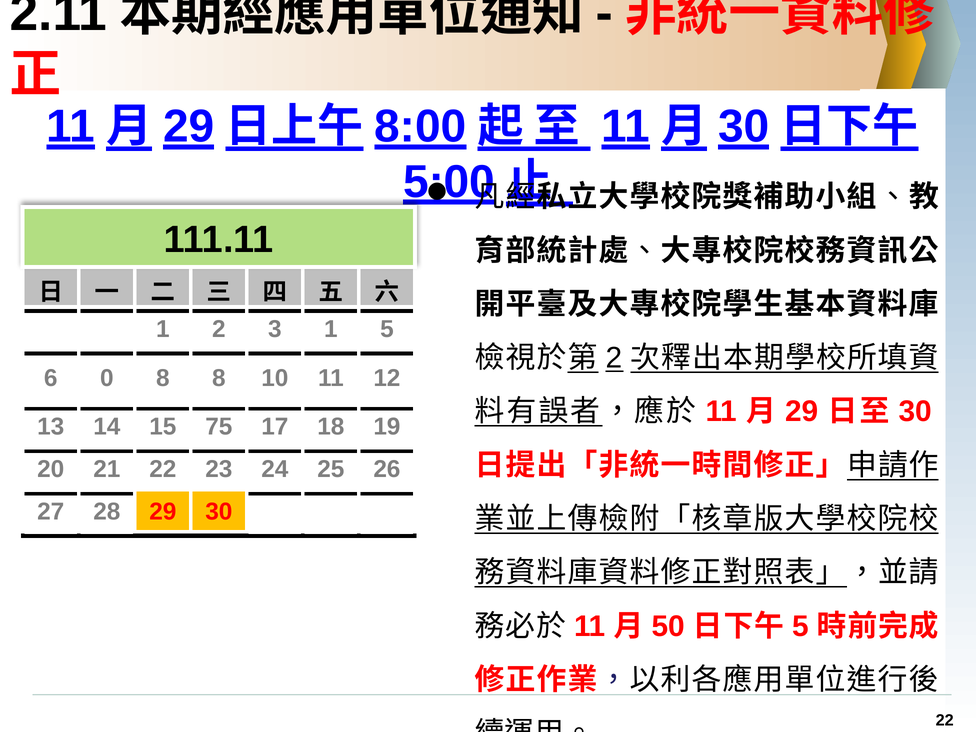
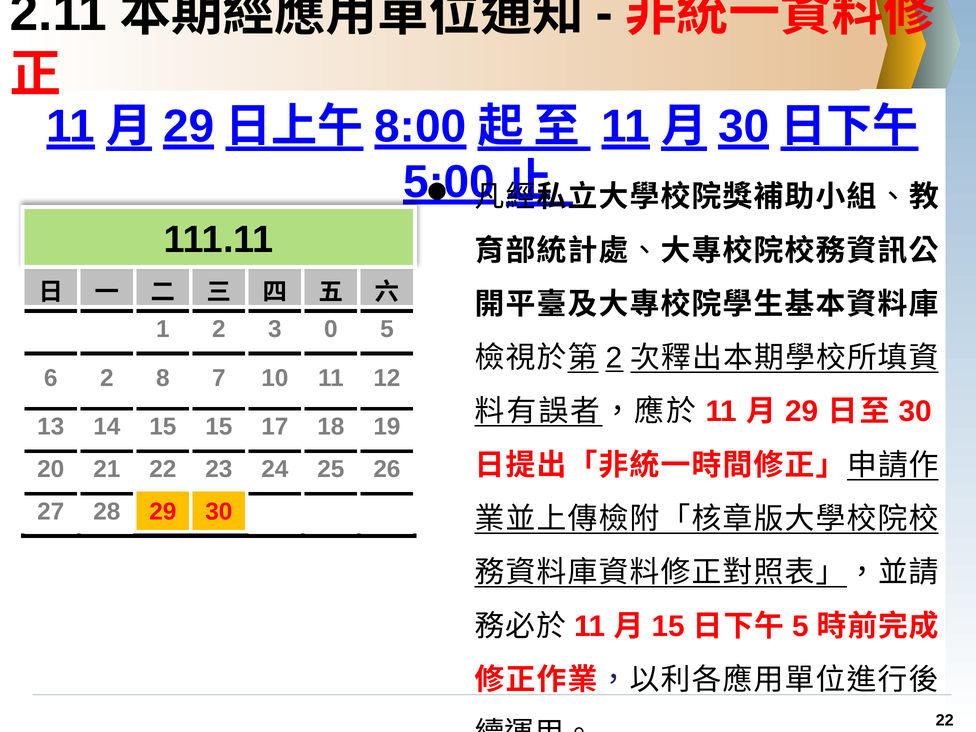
3 1: 1 -> 0 (331, 329)
6 0: 0 -> 2 (107, 378)
8 8: 8 -> 7 (219, 378)
15 75: 75 -> 15 (219, 427)
50: 50 -> 15 (668, 626)
